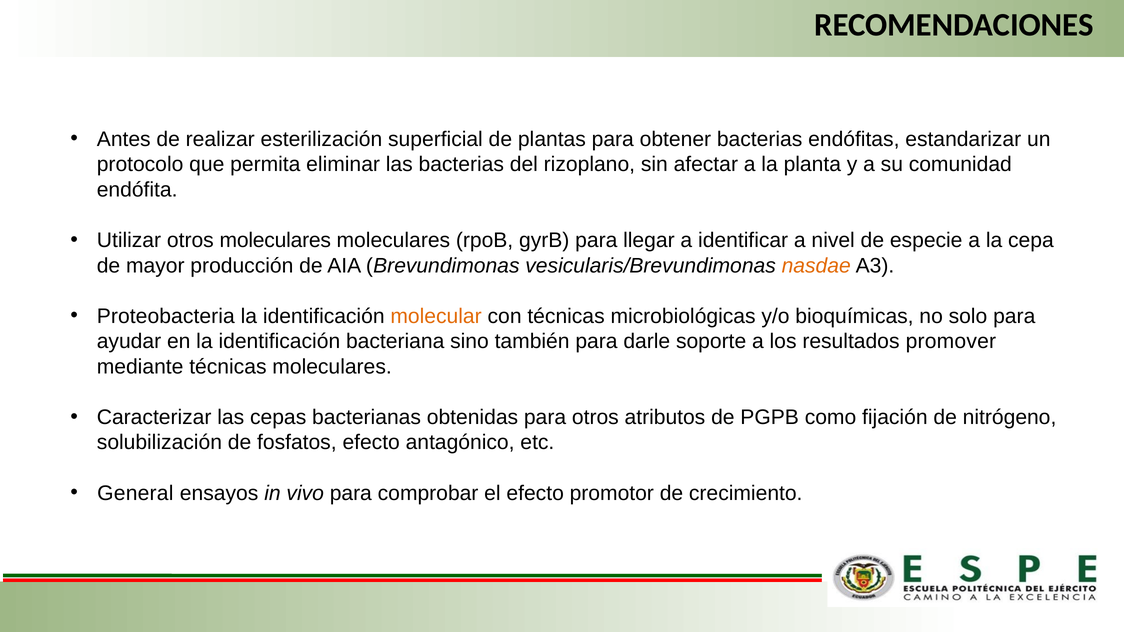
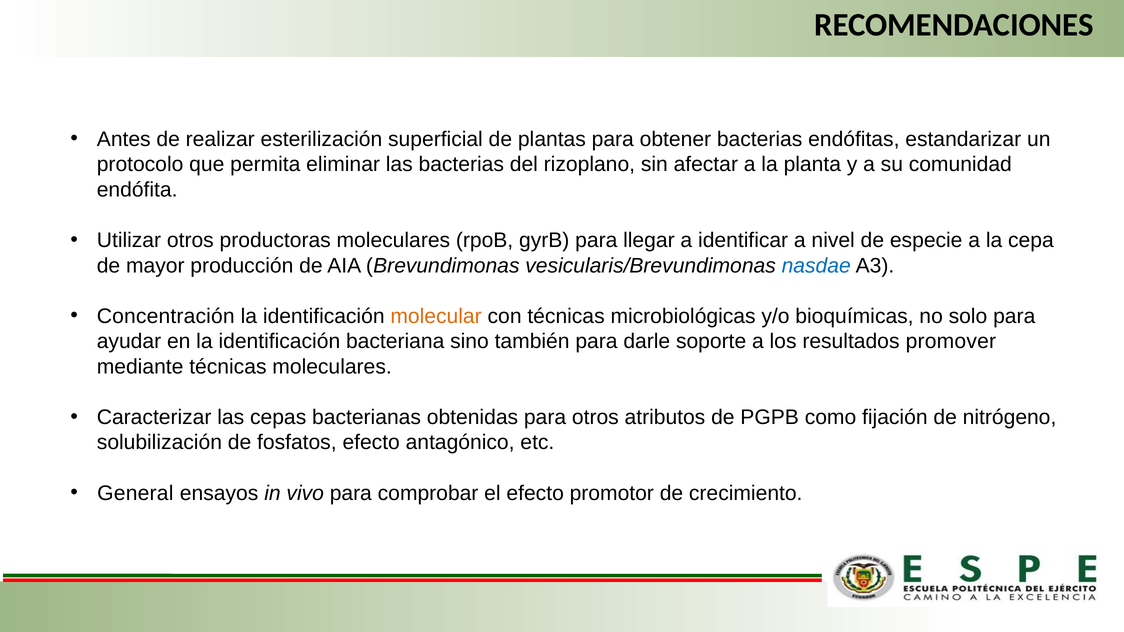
otros moleculares: moleculares -> productoras (275, 240)
nasdae colour: orange -> blue (816, 266)
Proteobacteria: Proteobacteria -> Concentración (166, 316)
